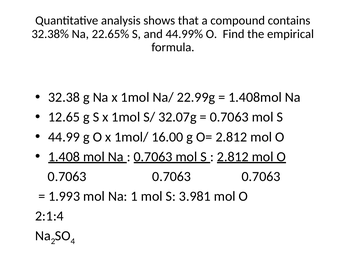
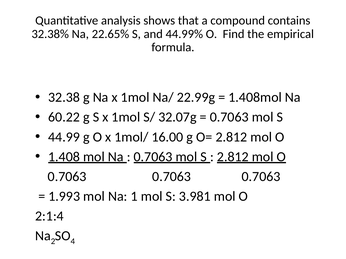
12.65: 12.65 -> 60.22 (64, 117)
